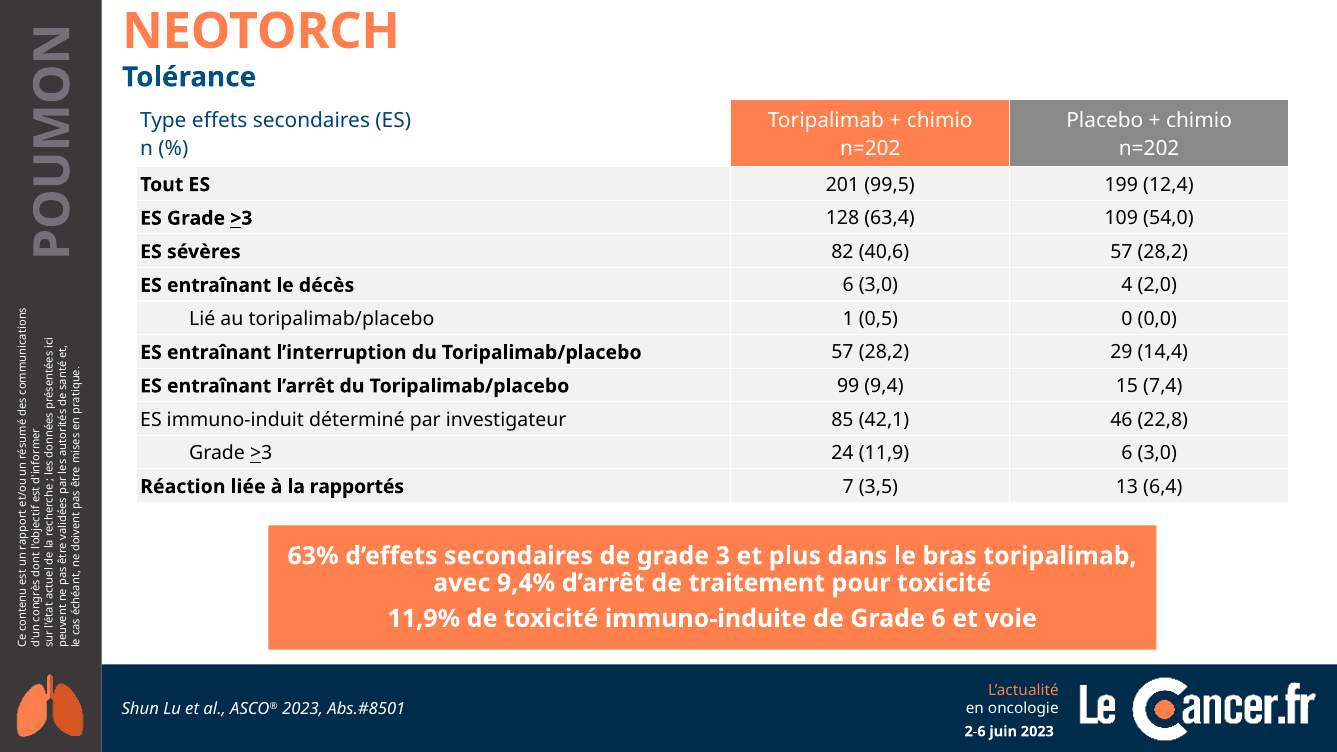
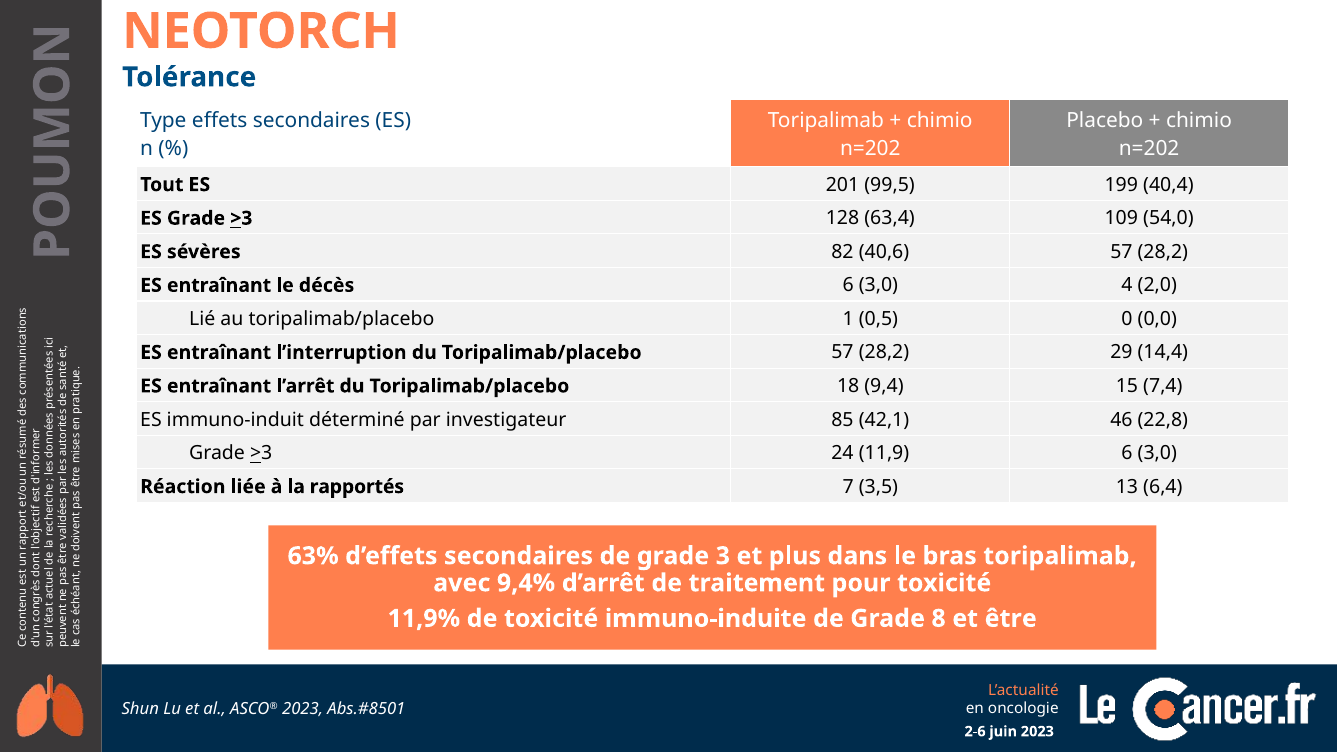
12,4: 12,4 -> 40,4 (1168, 185)
99: 99 -> 18 (848, 386)
Grade 6: 6 -> 8 (939, 619)
voie: voie -> être (1011, 619)
